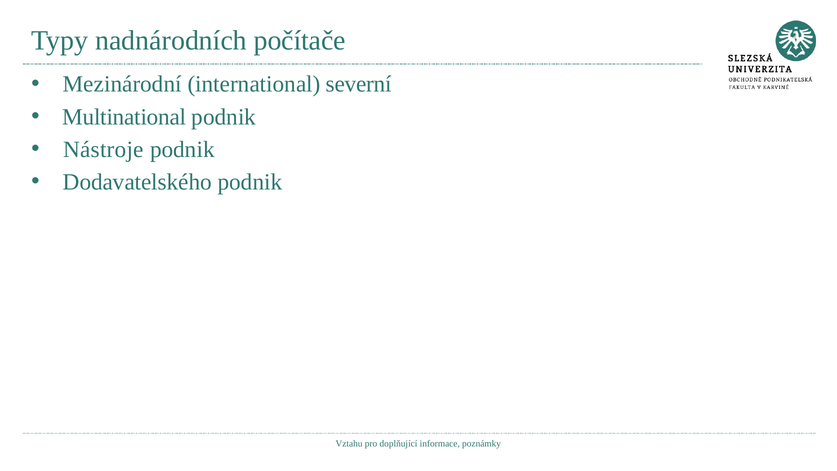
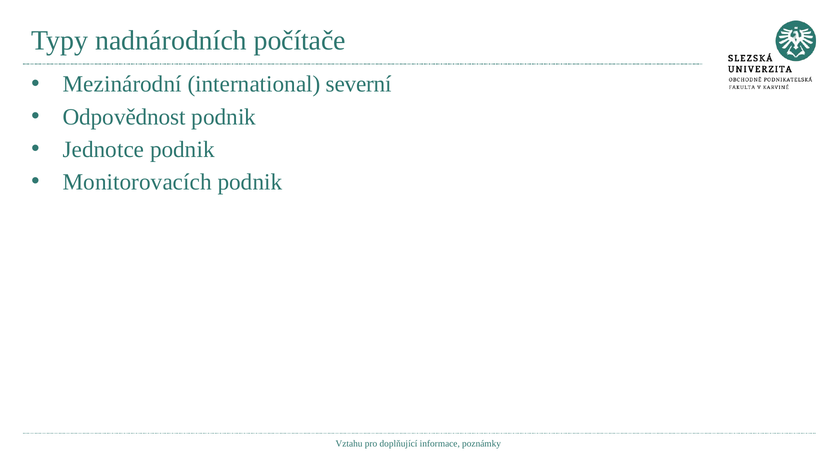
Multinational: Multinational -> Odpovědnost (124, 117)
Nástroje: Nástroje -> Jednotce (104, 149)
Dodavatelského: Dodavatelského -> Monitorovacích (137, 182)
